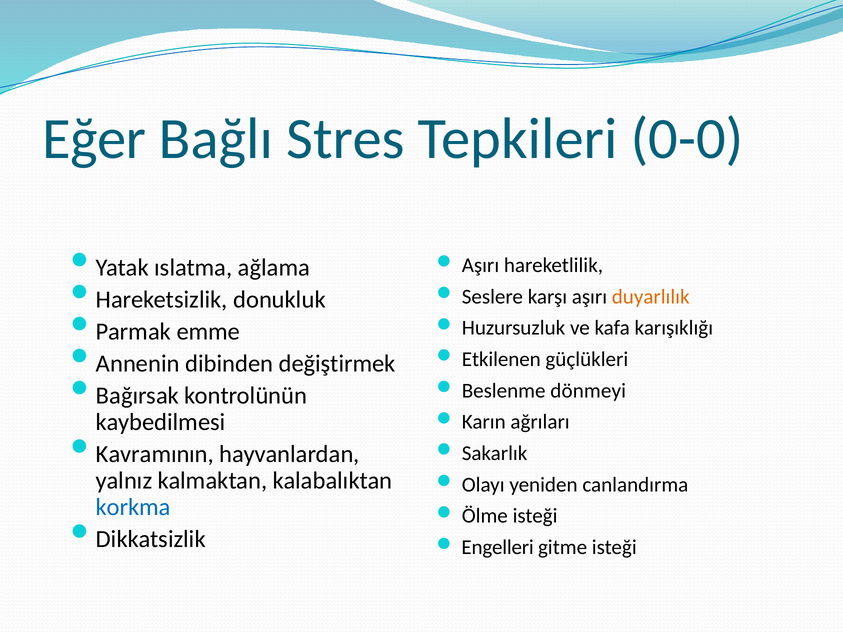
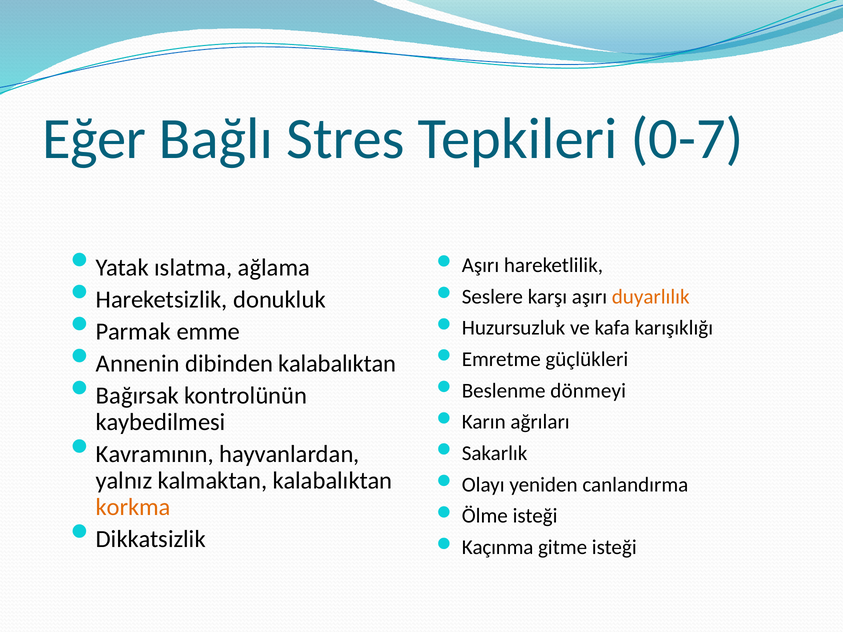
0-0: 0-0 -> 0-7 (687, 139)
dibinden değiştirmek: değiştirmek -> kalabalıktan (337, 364)
Etkilenen: Etkilenen -> Emretme (501, 359)
korkma colour: blue -> orange (133, 507)
Engelleri: Engelleri -> Kaçınma (498, 548)
